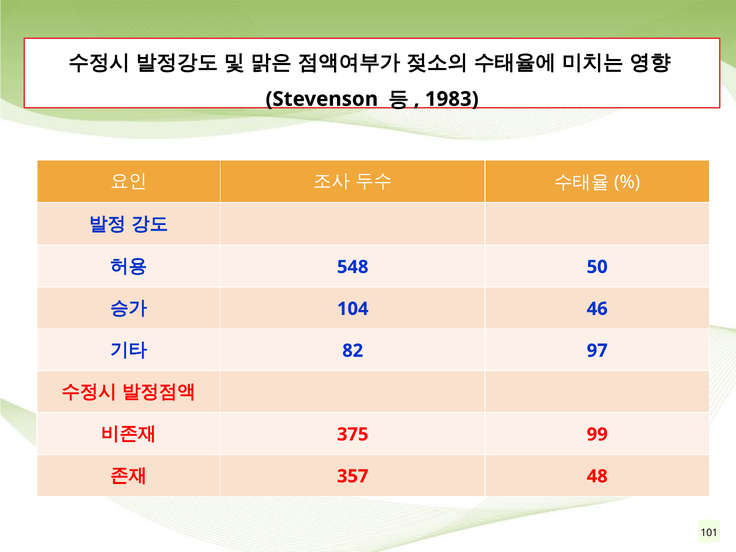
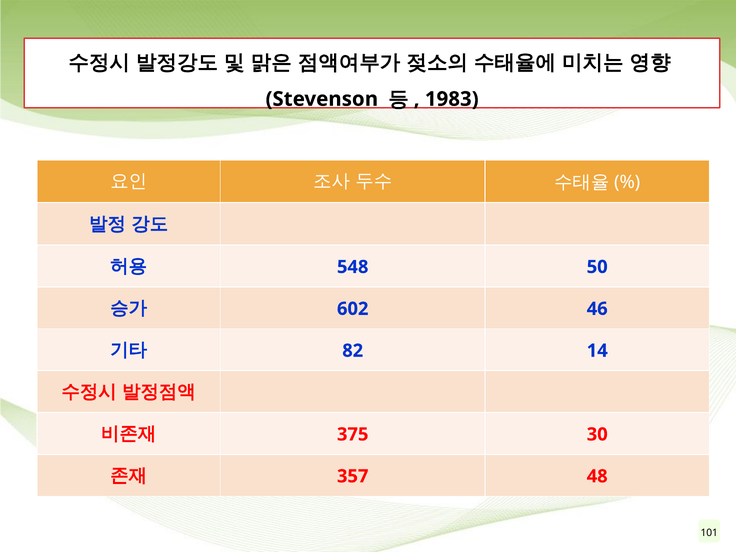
104: 104 -> 602 (353, 309)
97: 97 -> 14 (597, 351)
99: 99 -> 30 (597, 434)
